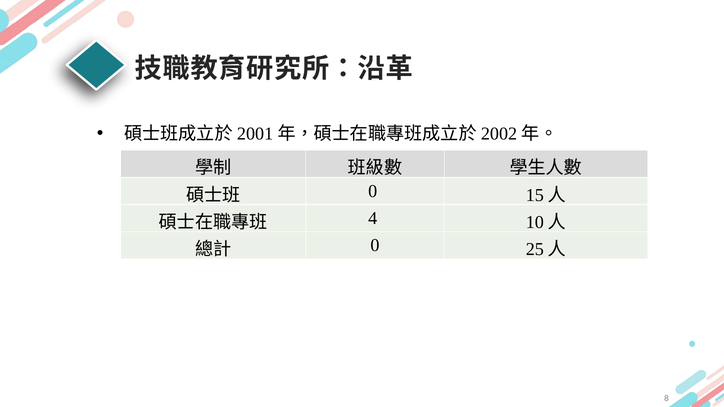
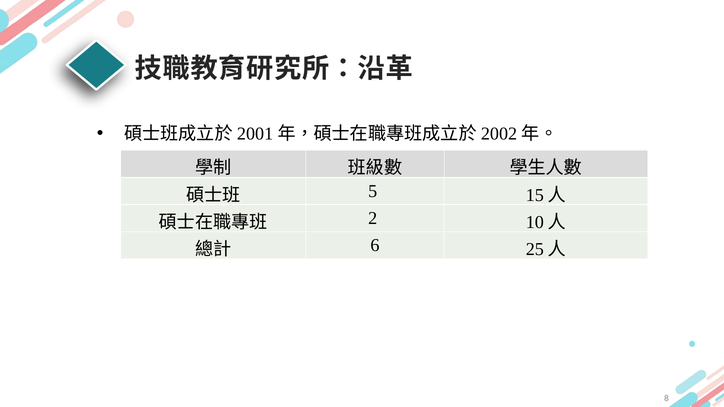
0: 0 -> 5 (373, 191)
4: 4 -> 2 (373, 218)
0: 0 -> 6 (375, 246)
